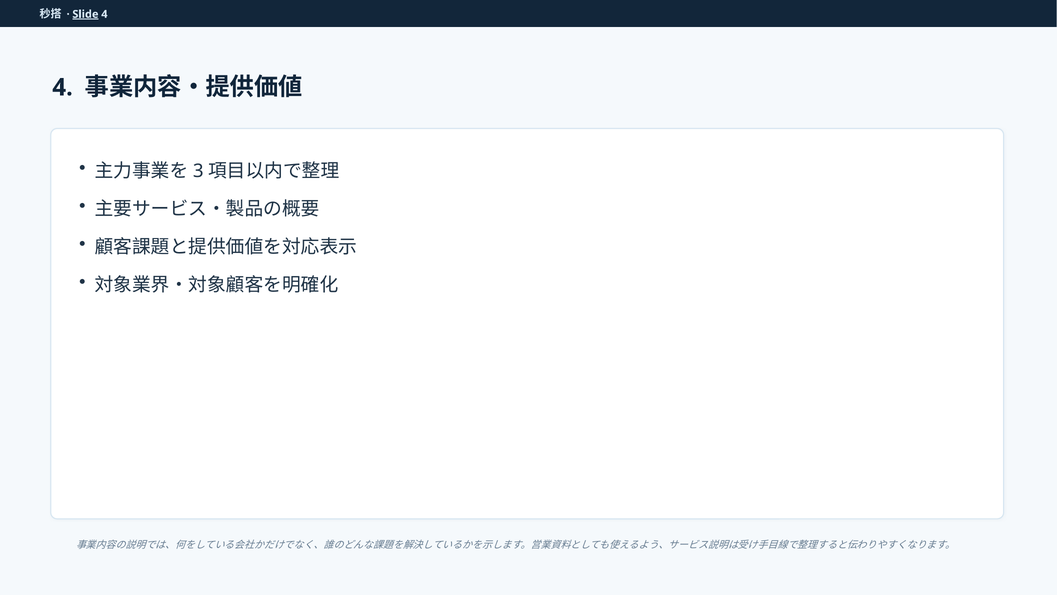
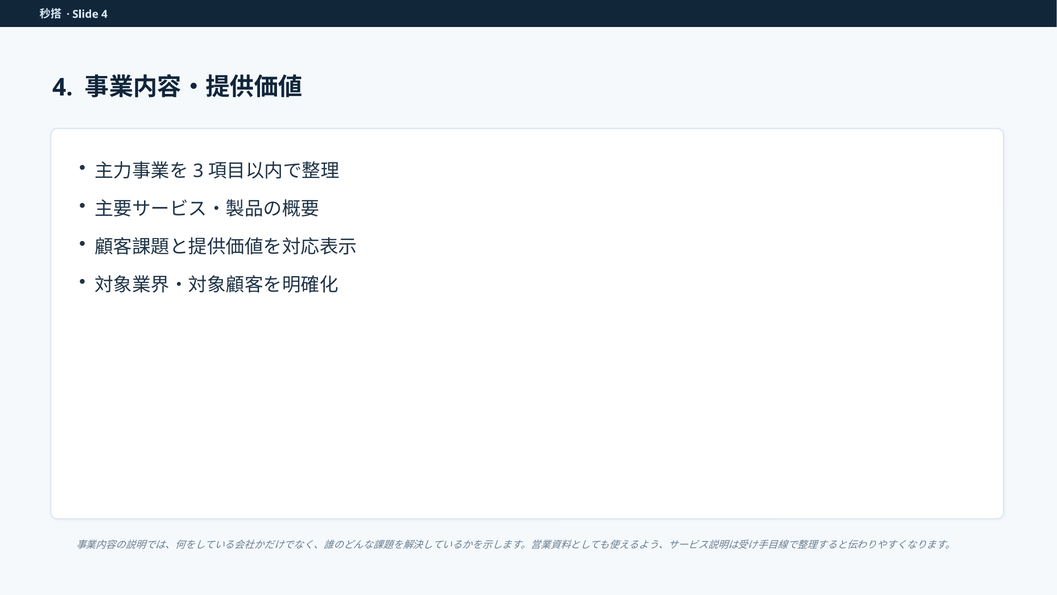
Slide underline: present -> none (85, 14)
